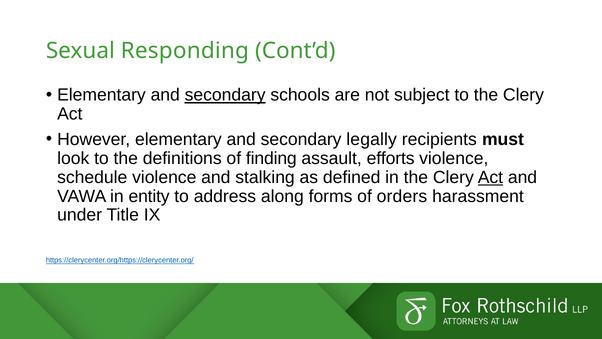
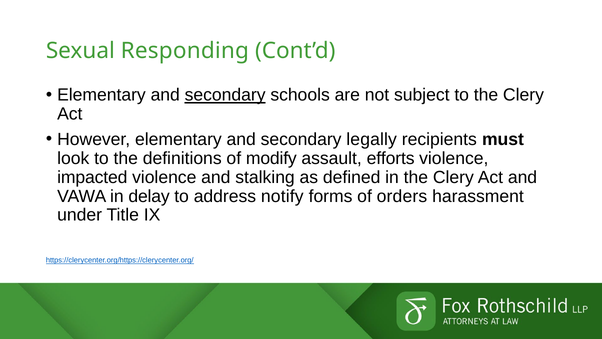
finding: finding -> modify (271, 158)
schedule: schedule -> impacted (92, 177)
Act underline: present -> none (490, 177)
entity: entity -> delay (149, 196)
along: along -> notify (282, 196)
